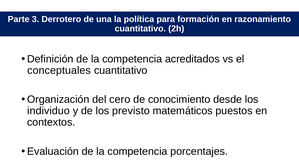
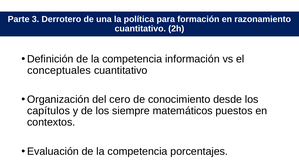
acreditados: acreditados -> información (192, 59)
individuo: individuo -> capítulos (49, 111)
previsto: previsto -> siempre (131, 111)
